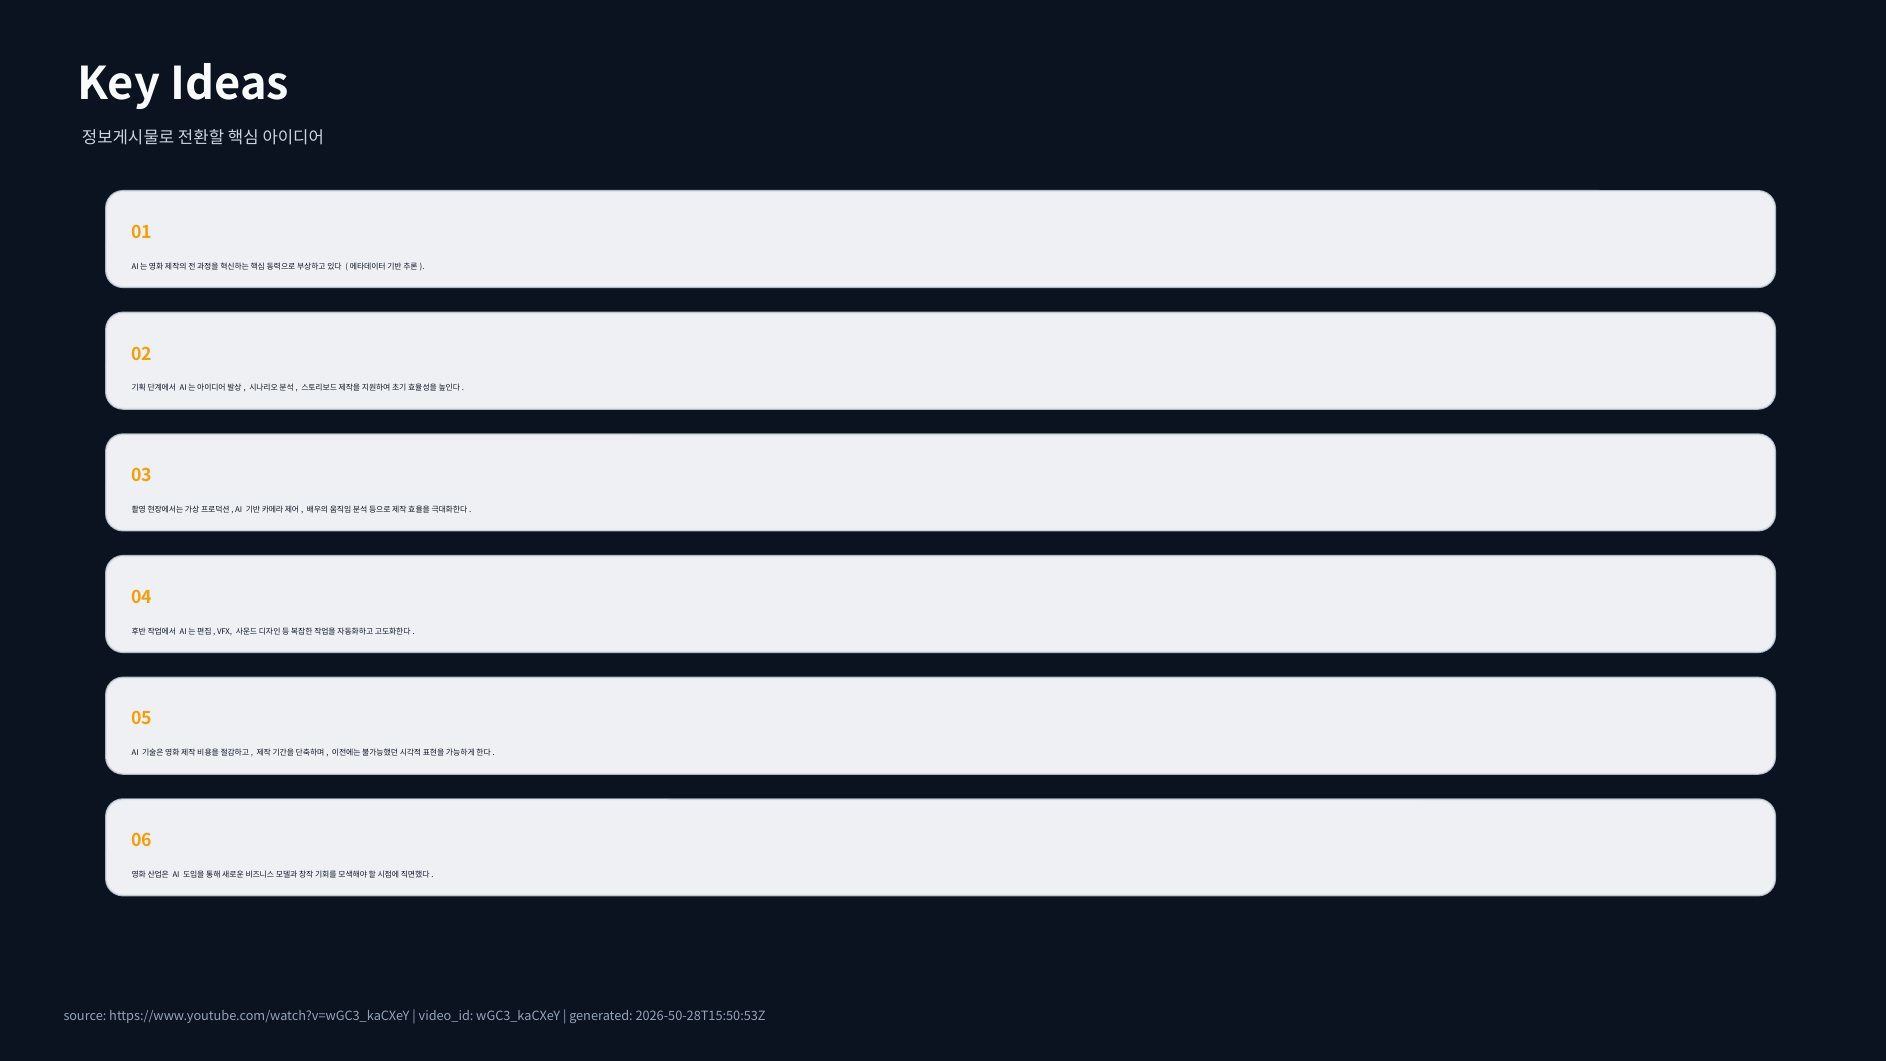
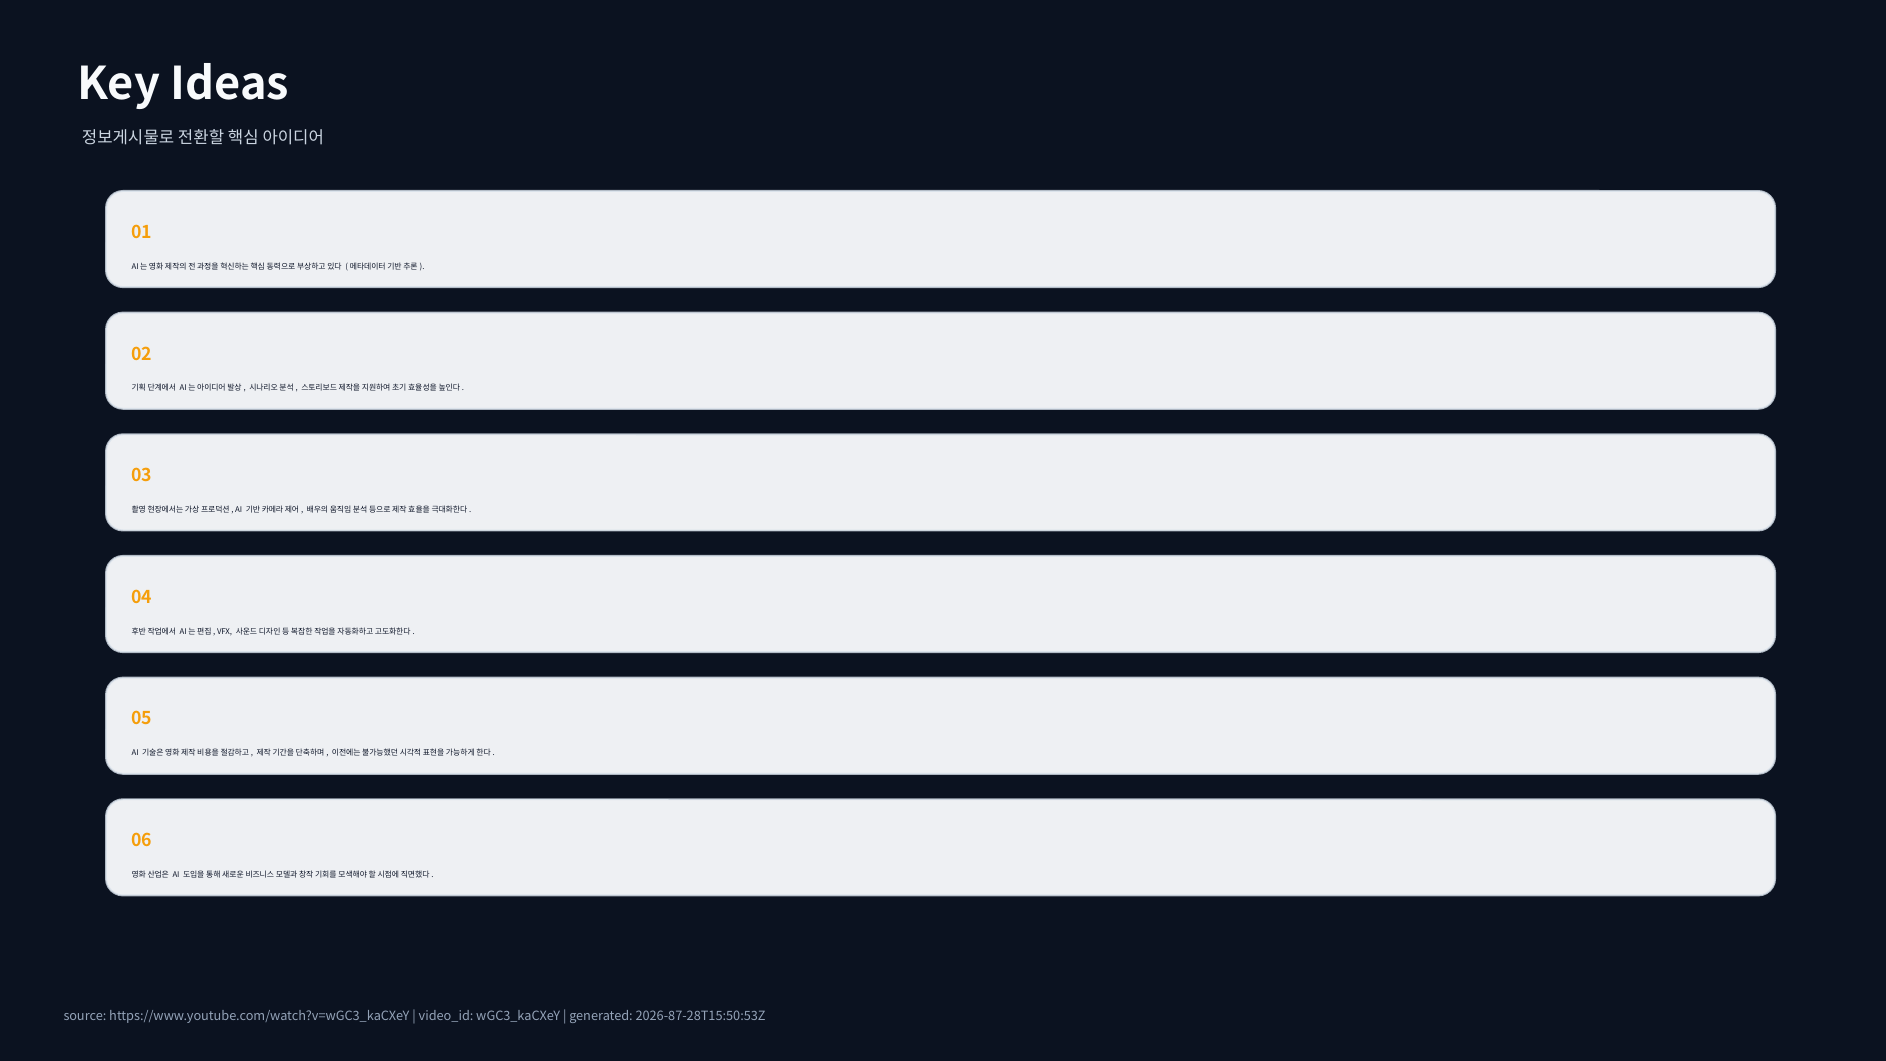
2026-50-28T15:50:53Z: 2026-50-28T15:50:53Z -> 2026-87-28T15:50:53Z (701, 1016)
